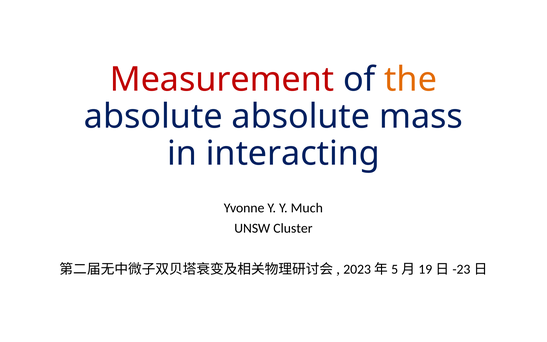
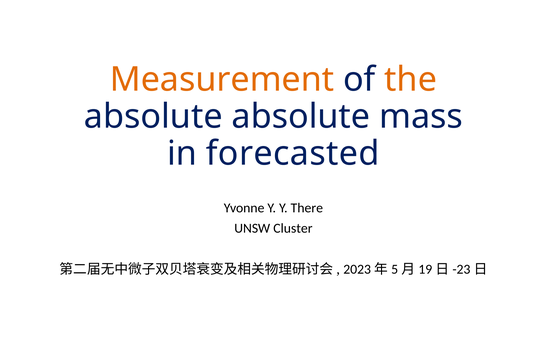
Measurement colour: red -> orange (222, 80)
interacting: interacting -> forecasted (293, 154)
Much: Much -> There (307, 208)
